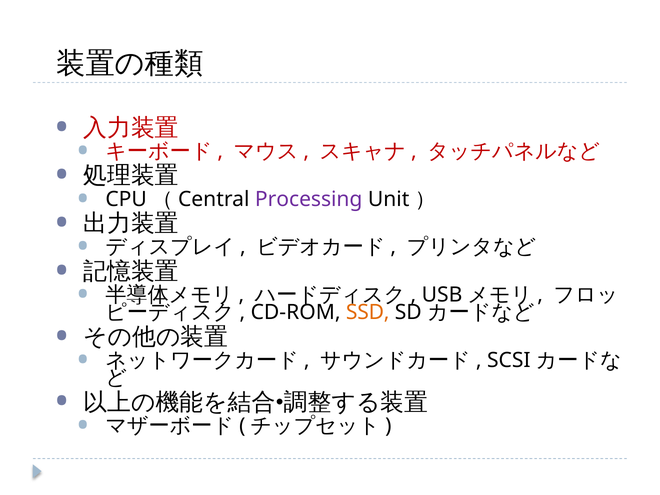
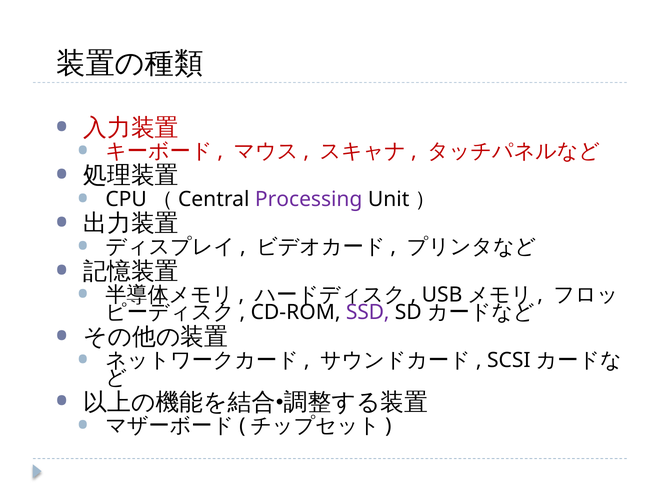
SSD colour: orange -> purple (368, 313)
